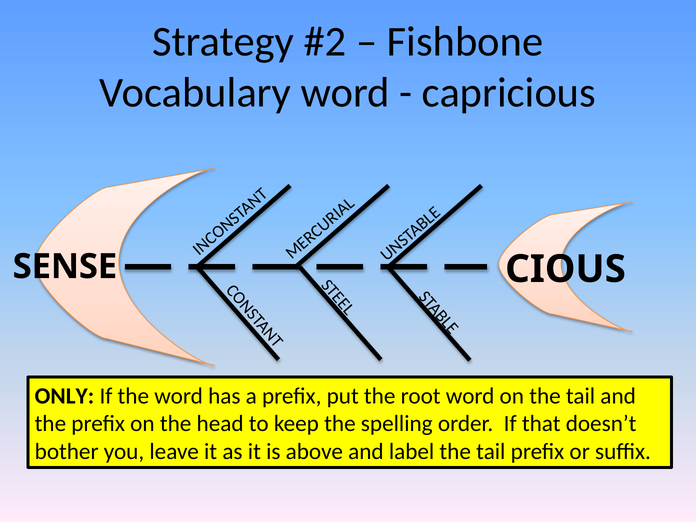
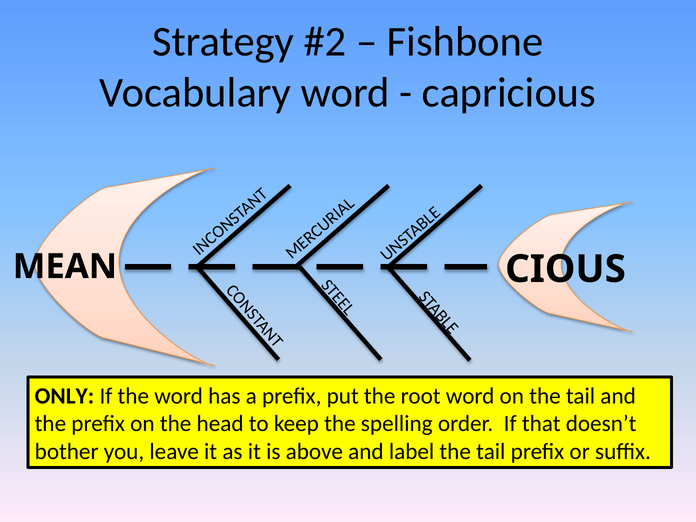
SENSE: SENSE -> MEAN (65, 267)
